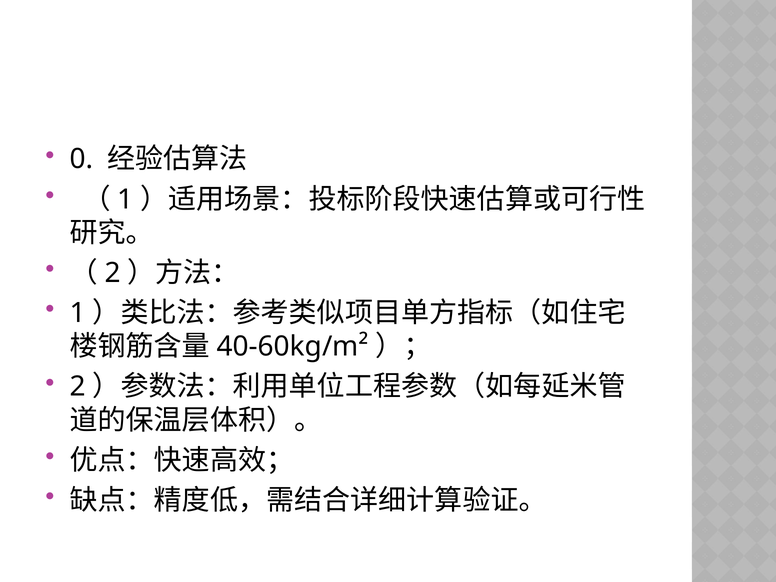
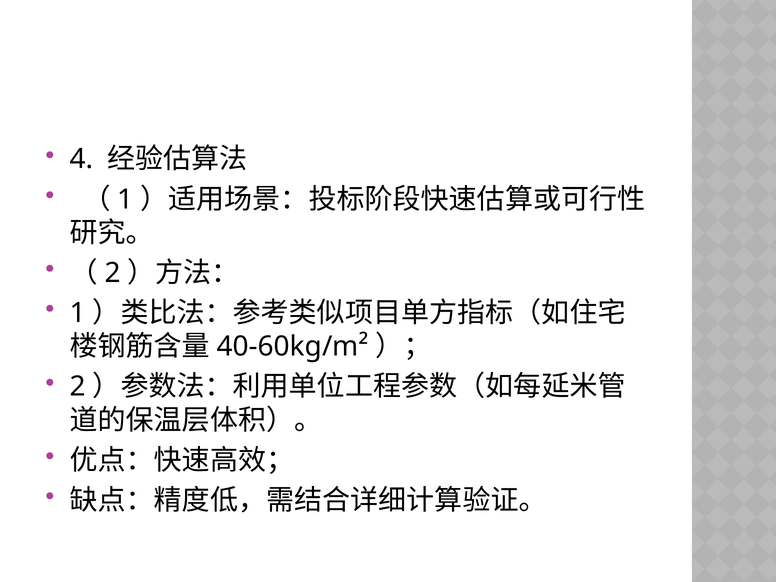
0: 0 -> 4 (81, 159)
